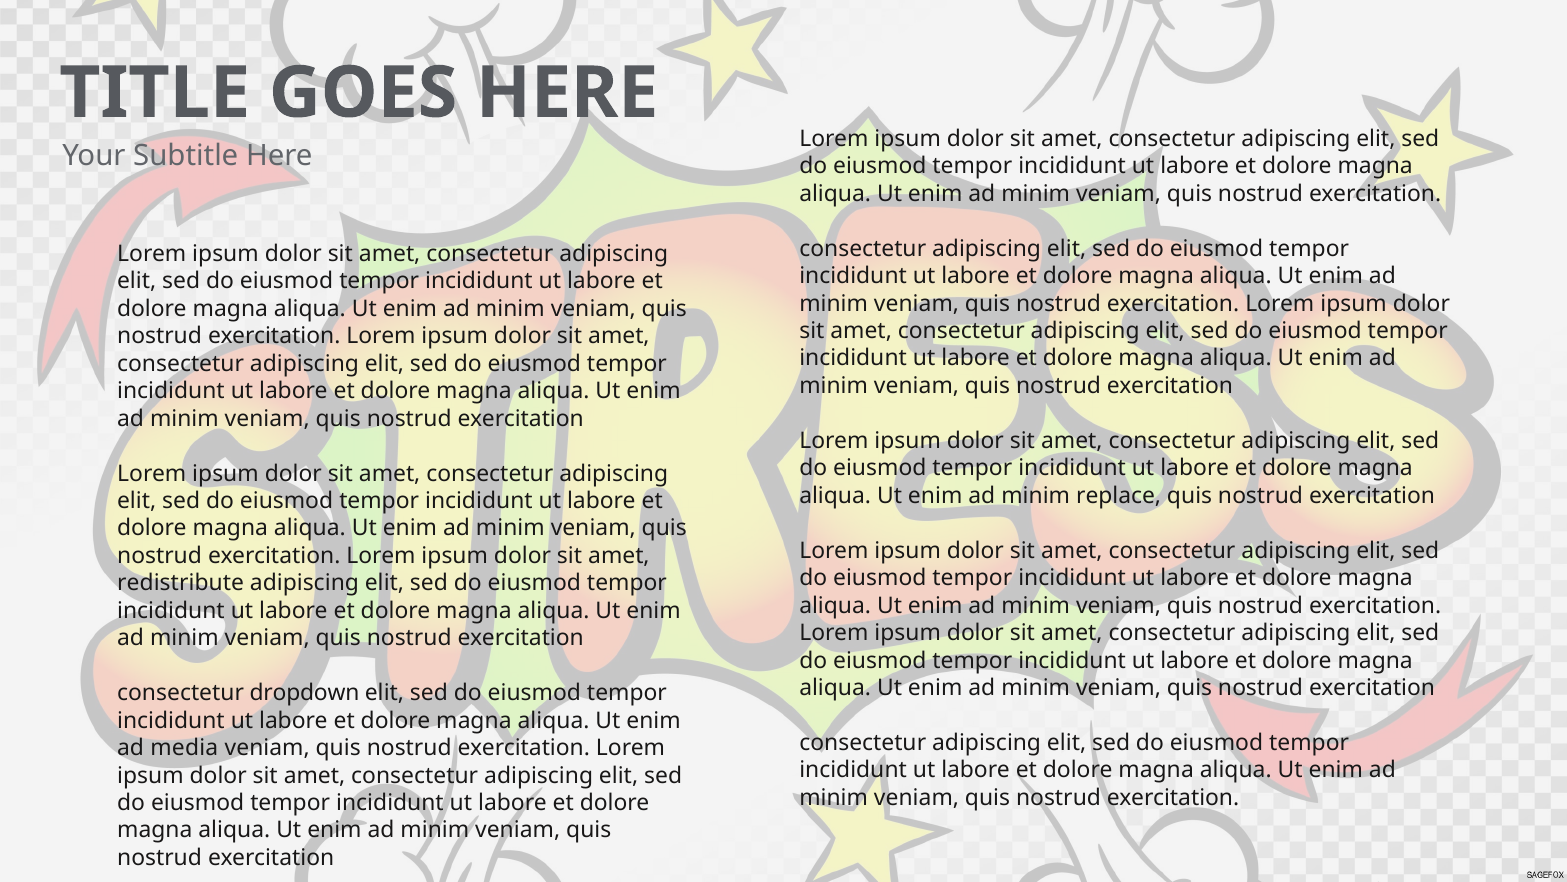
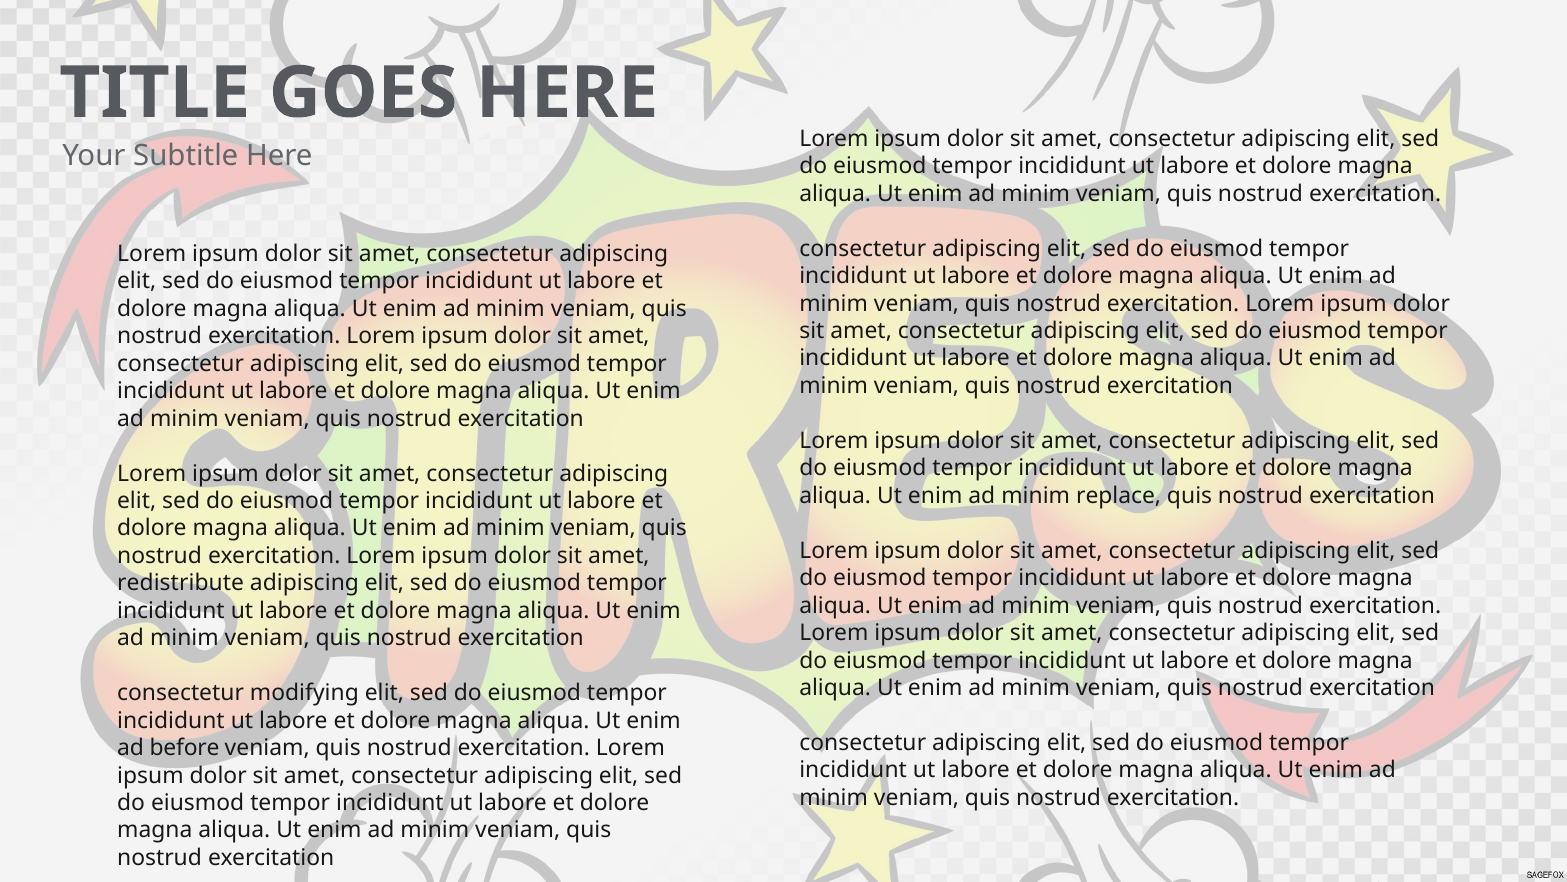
dropdown: dropdown -> modifying (304, 693)
media: media -> before (185, 748)
